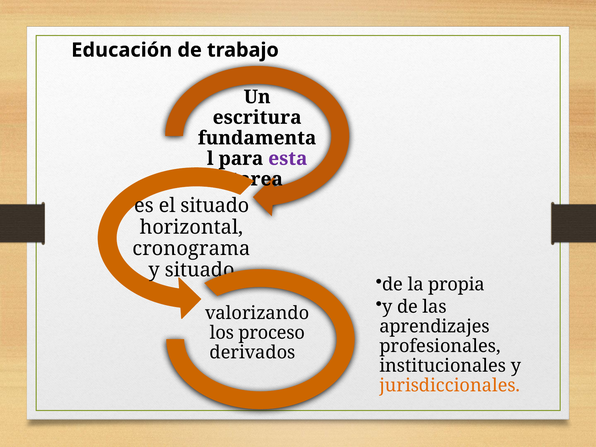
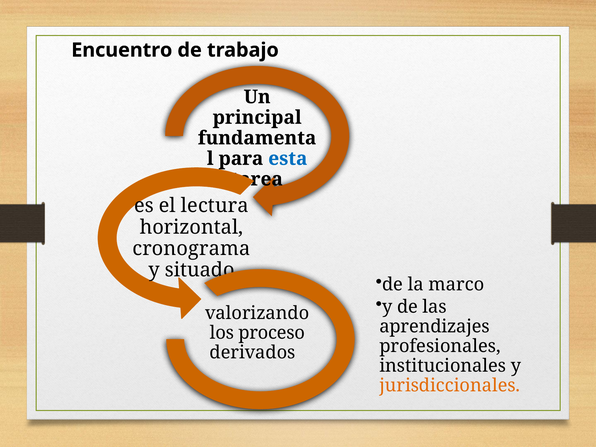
Educación: Educación -> Encuentro (122, 50)
escritura: escritura -> principal (257, 118)
esta colour: purple -> blue (288, 159)
el situado: situado -> lectura (215, 206)
propia: propia -> marco (456, 285)
